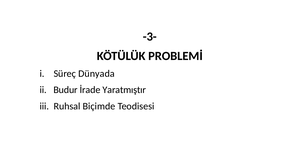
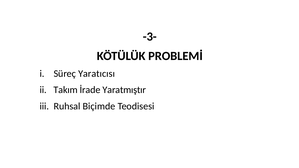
Dünyada: Dünyada -> Yaratıcısı (97, 74)
Budur: Budur -> Takım (66, 90)
